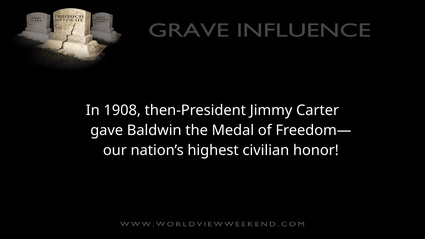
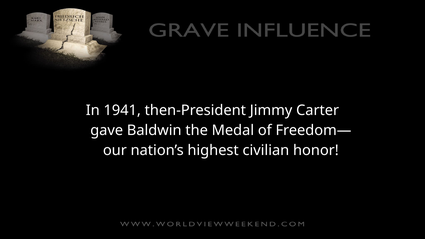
1908: 1908 -> 1941 (122, 110)
